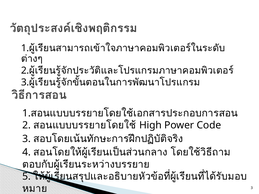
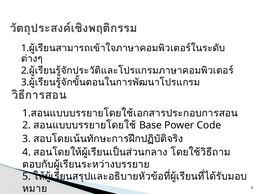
High: High -> Base (151, 125)
